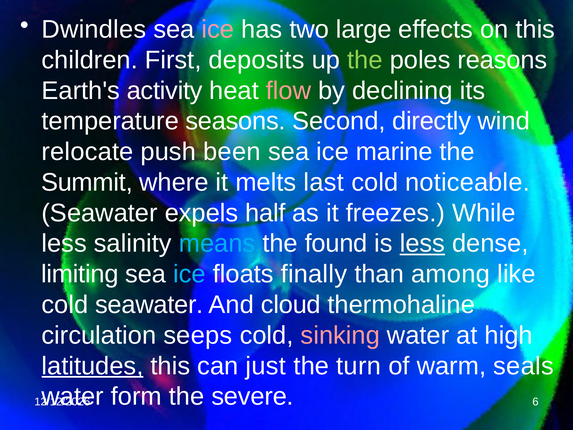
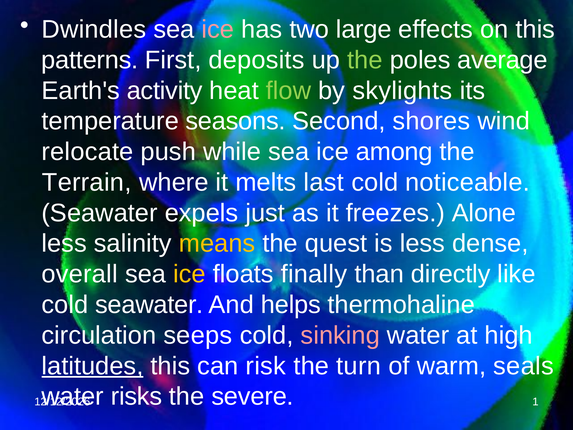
children: children -> patterns (90, 60)
reasons: reasons -> average (502, 60)
flow colour: pink -> light green (288, 91)
declining: declining -> skylights (402, 91)
directly: directly -> shores (431, 121)
been: been -> while (232, 152)
marine: marine -> among (394, 152)
Summit: Summit -> Terrain (87, 182)
half: half -> just (265, 213)
While: While -> Alone (484, 213)
means colour: light blue -> yellow (217, 243)
found: found -> quest (336, 243)
less underline: present -> none (422, 243)
limiting: limiting -> overall (80, 274)
ice colour: light blue -> yellow (190, 274)
among: among -> directly (451, 274)
cloud: cloud -> helps (291, 305)
just: just -> risk (266, 366)
form: form -> risks (137, 396)
6: 6 -> 1 (536, 402)
